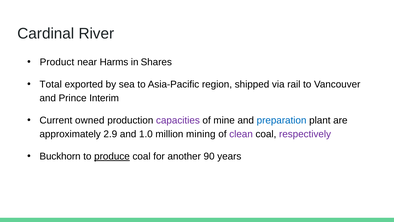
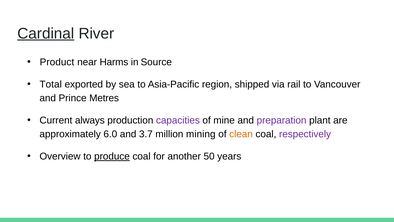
Cardinal underline: none -> present (46, 33)
Shares: Shares -> Source (156, 62)
Interim: Interim -> Metres (104, 98)
owned: owned -> always (90, 120)
preparation colour: blue -> purple (282, 120)
2.9: 2.9 -> 6.0 (110, 134)
1.0: 1.0 -> 3.7 (146, 134)
clean colour: purple -> orange (241, 134)
Buckhorn: Buckhorn -> Overview (60, 156)
90: 90 -> 50 (209, 156)
